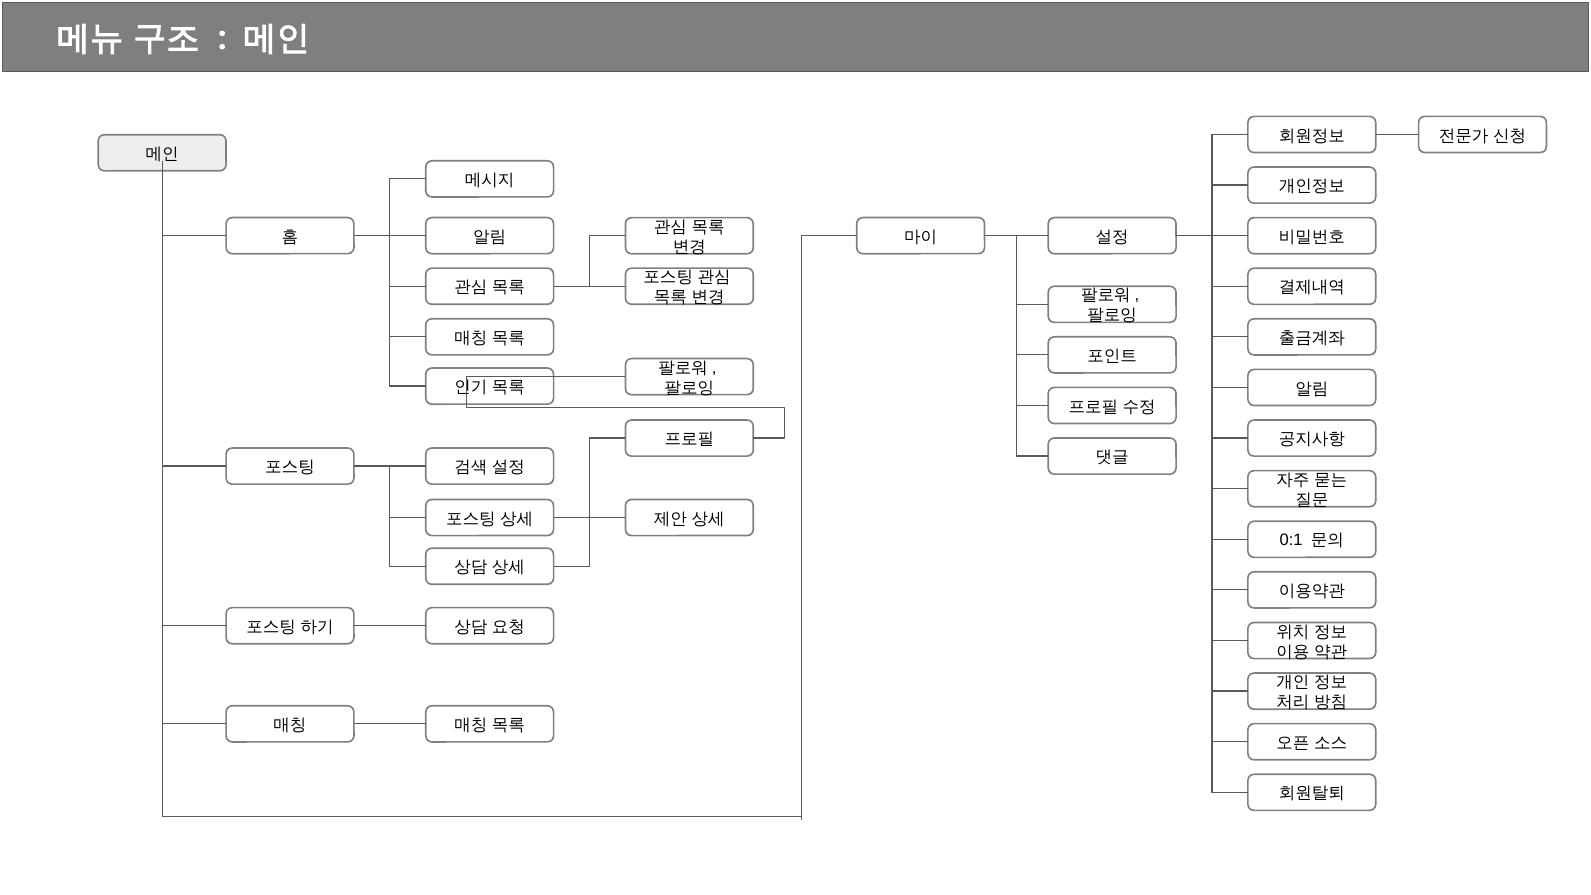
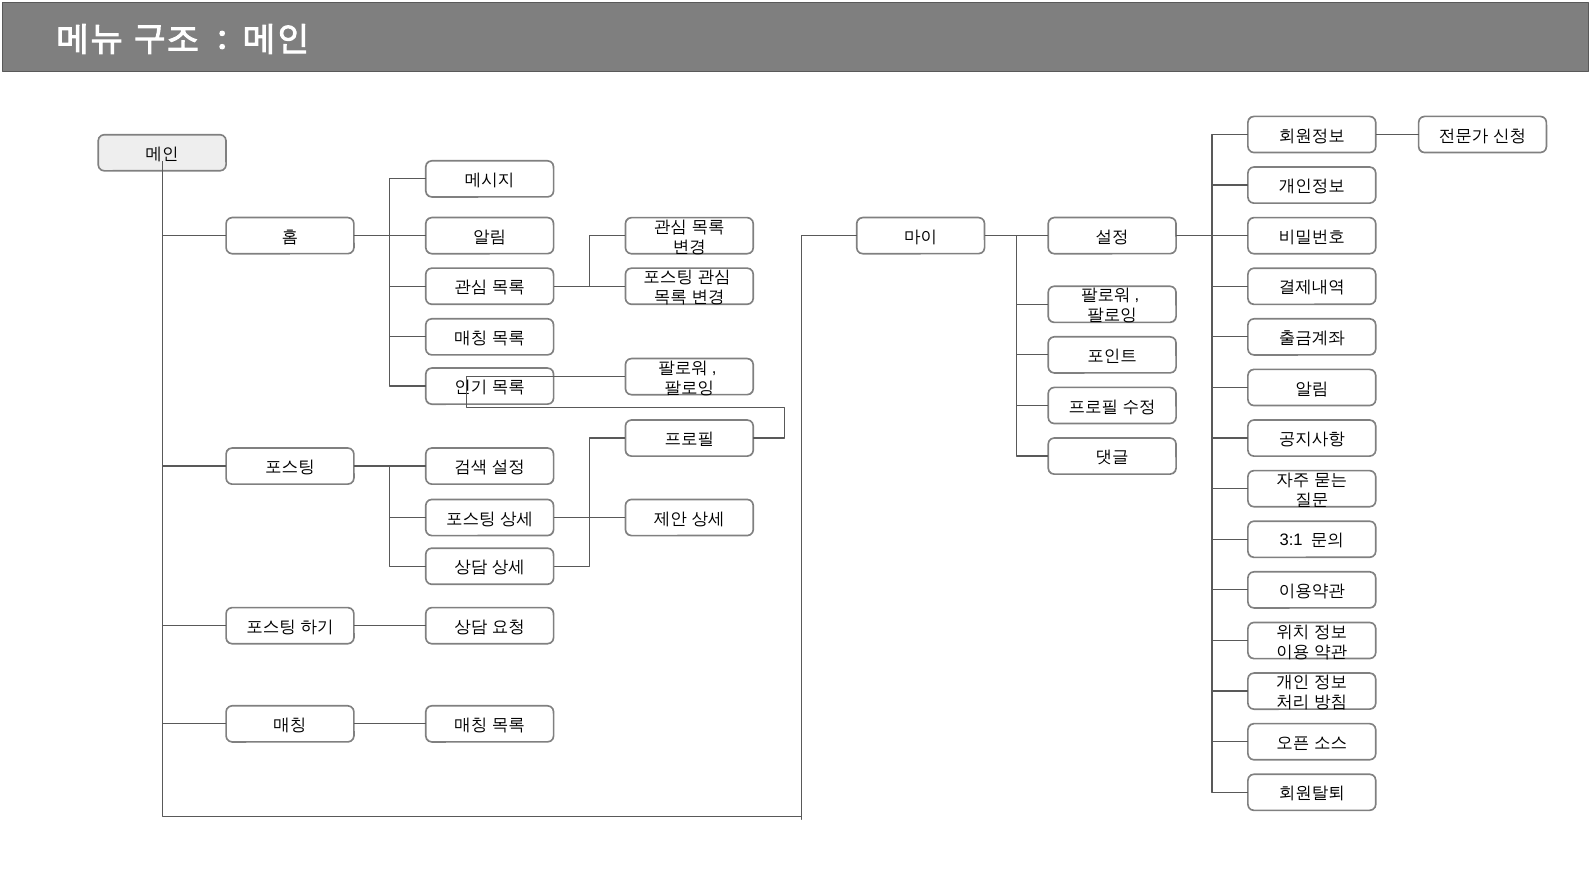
0:1: 0:1 -> 3:1 (1291, 540)
